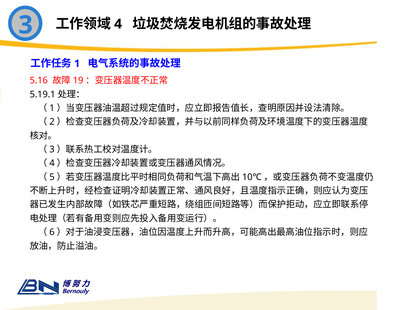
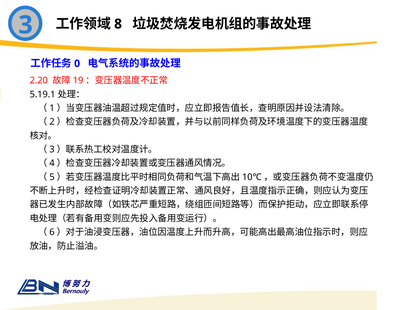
4: 4 -> 8 (118, 24)
1: 1 -> 0 (77, 64)
5.16: 5.16 -> 2.20 (39, 81)
